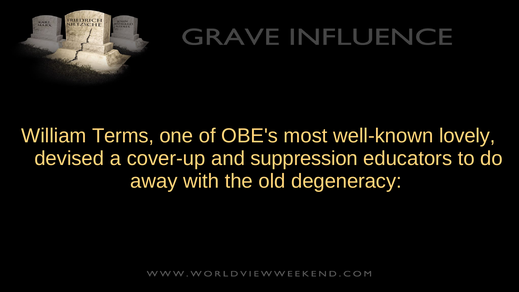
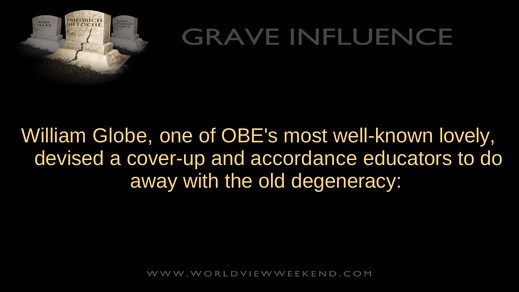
Terms: Terms -> Globe (123, 136)
suppression: suppression -> accordance (304, 158)
